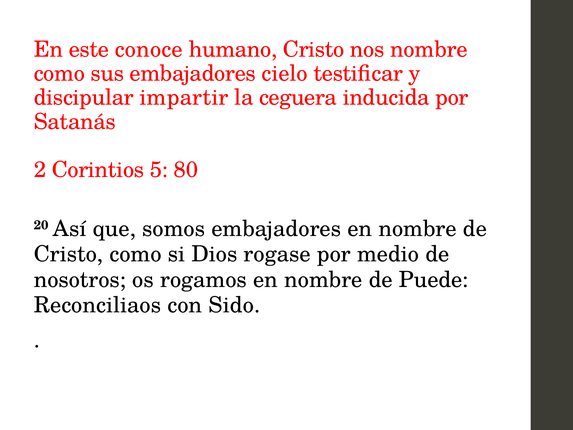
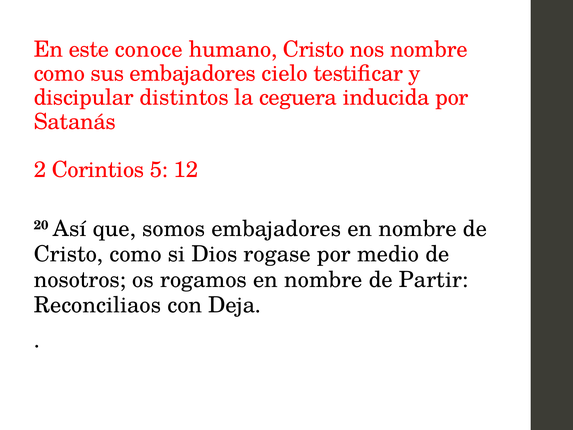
impartir: impartir -> distintos (184, 97)
80: 80 -> 12 (186, 170)
Puede: Puede -> Partir (434, 280)
Sido: Sido -> Deja (235, 305)
